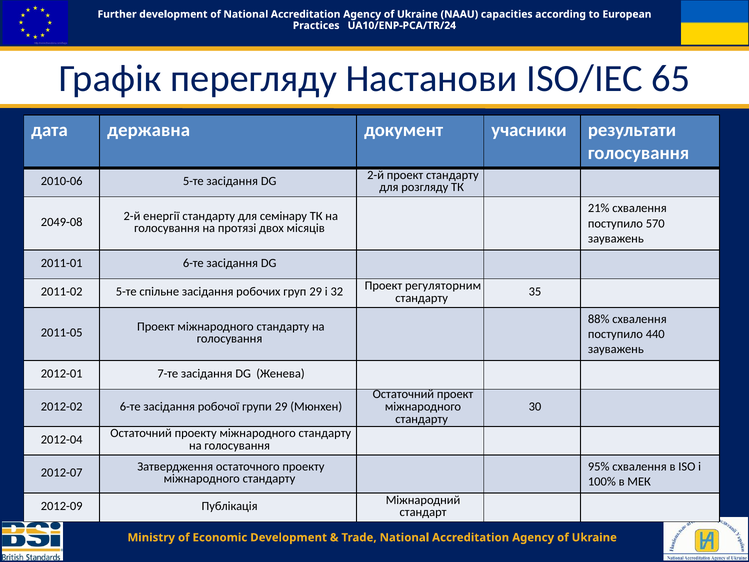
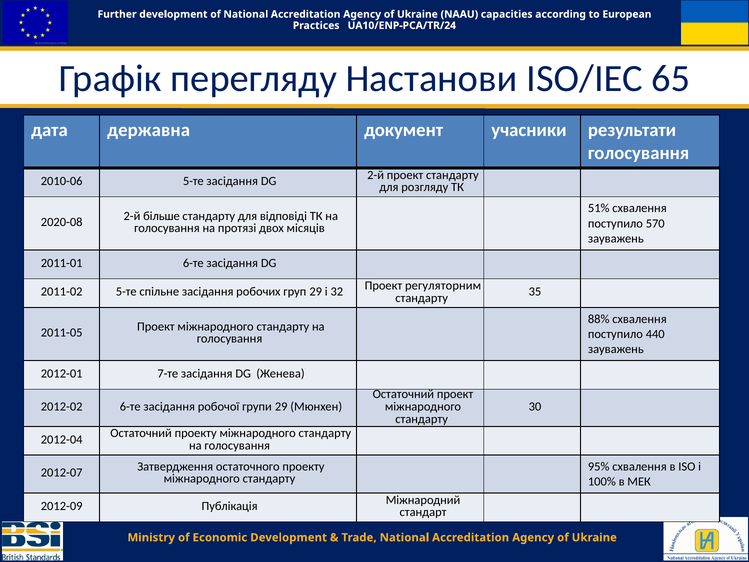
21%: 21% -> 51% (599, 208)
2049-08: 2049-08 -> 2020-08 (62, 222)
енергії: енергії -> більше (161, 216)
семінару: семінару -> відповіді (283, 216)
